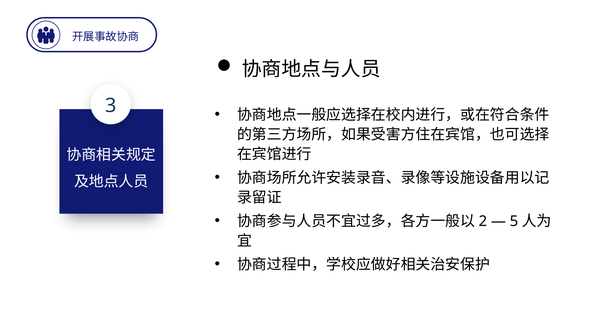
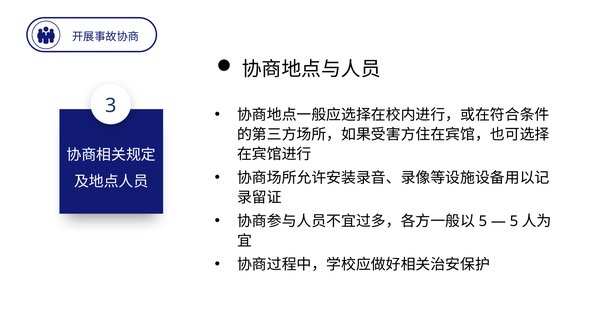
2: 2 -> 5 (483, 222)
